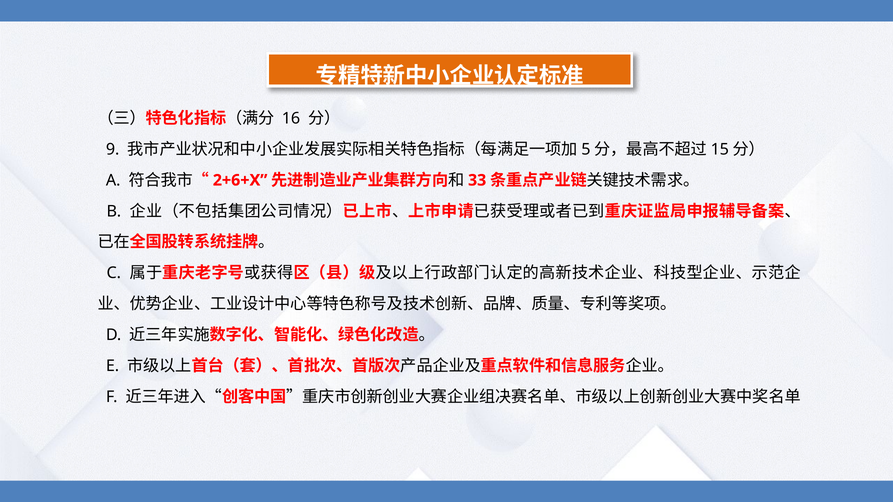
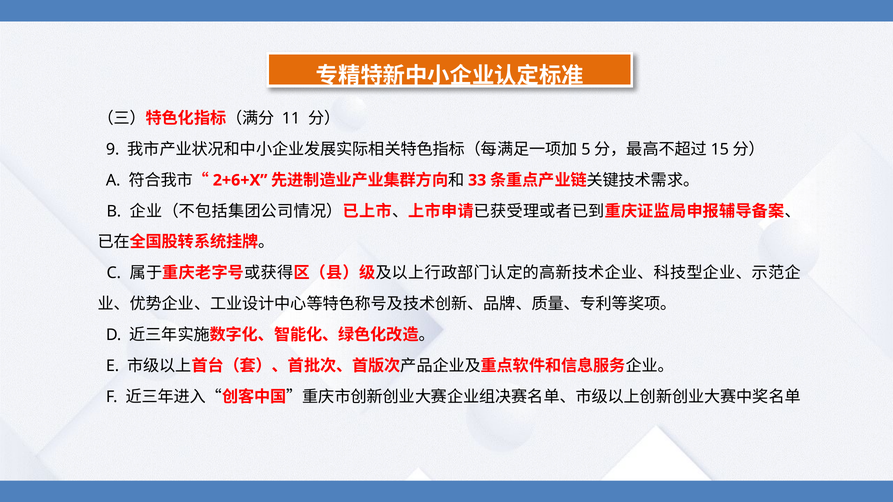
16: 16 -> 11 (291, 118)
